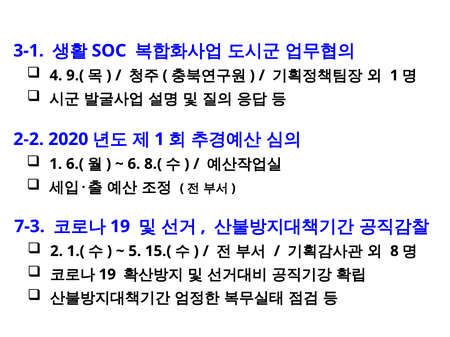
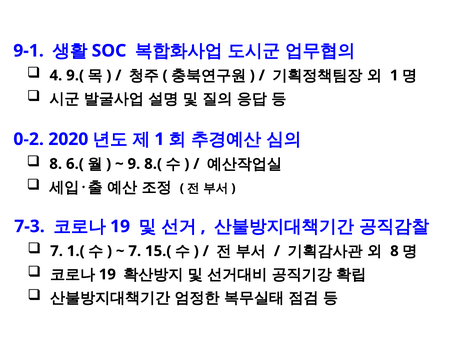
3-1: 3-1 -> 9-1 (29, 51)
2-2: 2-2 -> 0-2 (29, 139)
1: 1 -> 8 (56, 164)
6: 6 -> 9 (134, 164)
2: 2 -> 7 (57, 251)
5: 5 -> 7 (135, 251)
